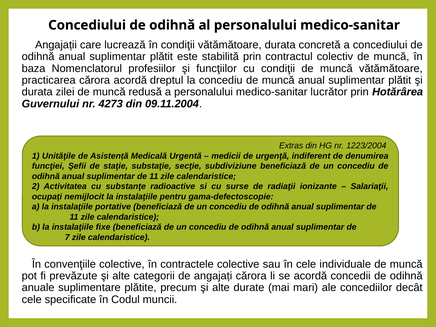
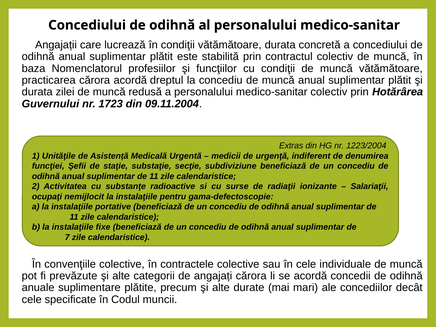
medico-sanitar lucrător: lucrător -> colectiv (329, 92)
4273: 4273 -> 1723 (111, 104)
